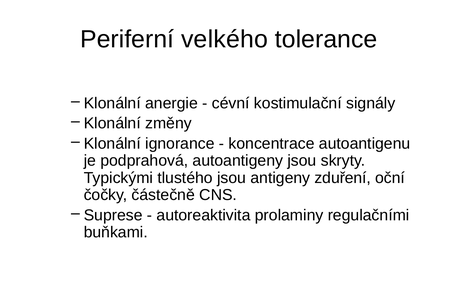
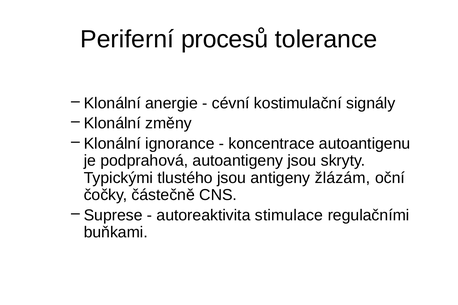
velkého: velkého -> procesů (225, 39)
zduření: zduření -> žlázám (343, 178)
prolaminy: prolaminy -> stimulace (289, 215)
